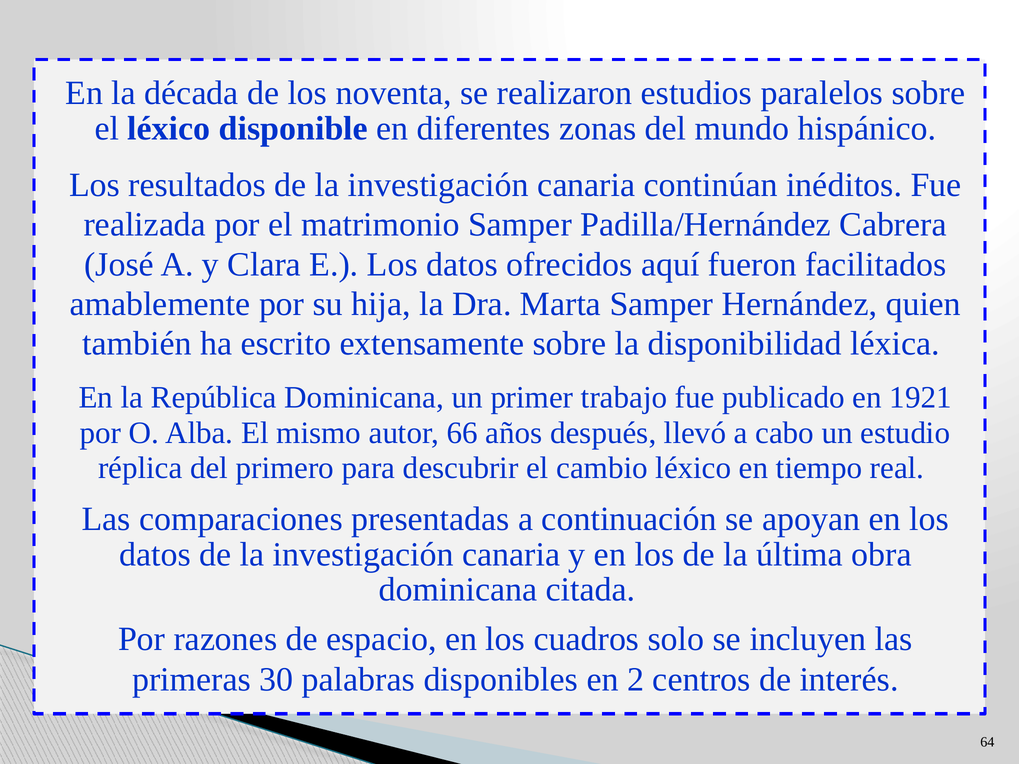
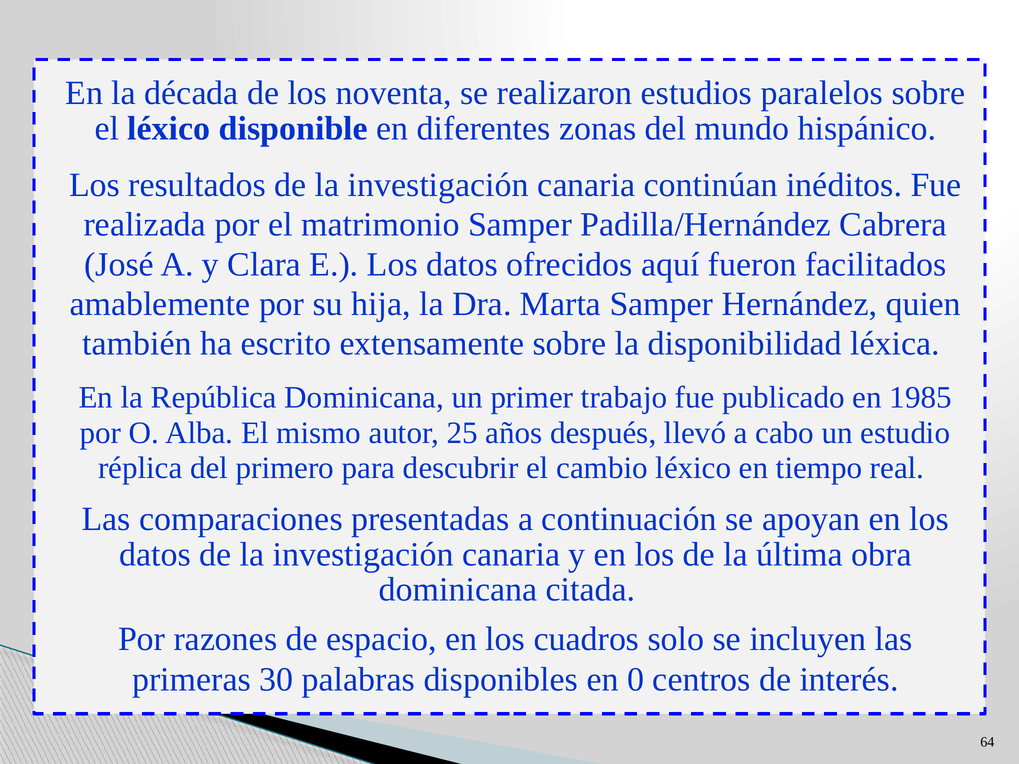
1921: 1921 -> 1985 (921, 398)
66: 66 -> 25 (462, 433)
2: 2 -> 0 (635, 680)
